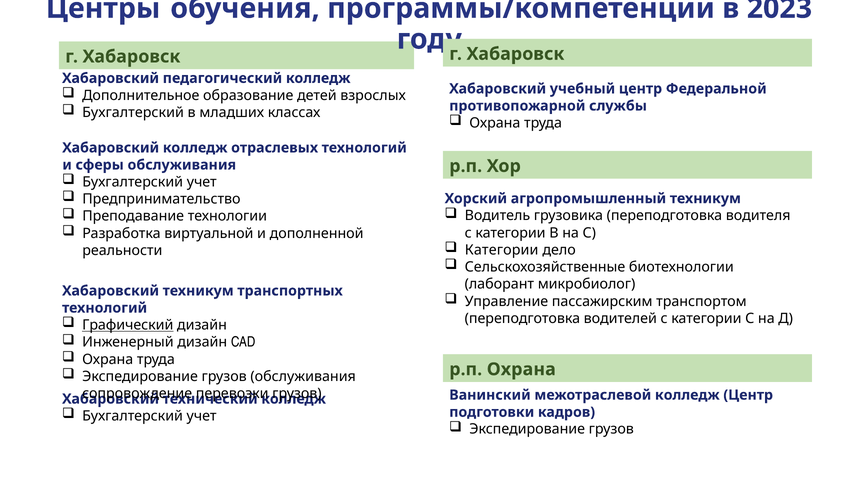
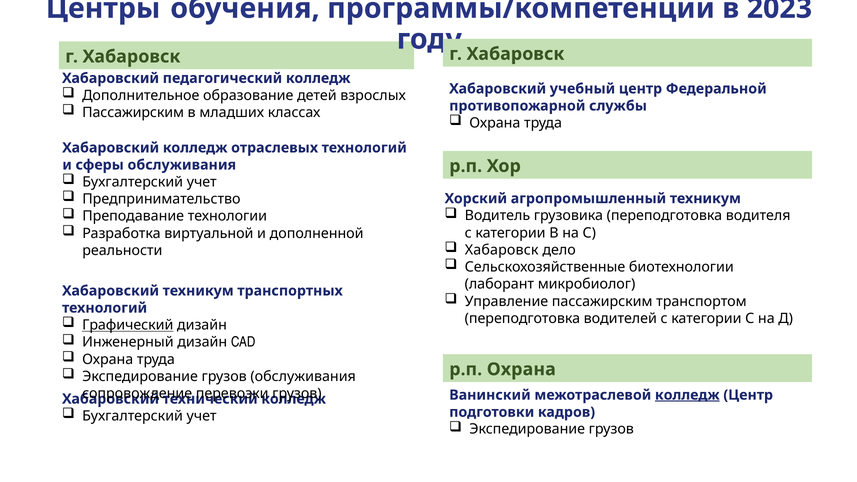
Бухгалтерский: Бухгалтерский -> Пассажирским (133, 112)
Категории: Категории -> Хабаровск (502, 250)
колледж underline: none -> present (687, 395)
